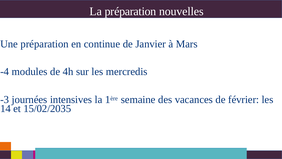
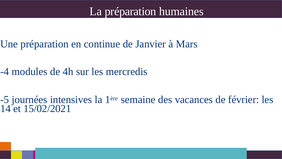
nouvelles: nouvelles -> humaines (181, 11)
-3: -3 -> -5 (5, 99)
15/02/2035: 15/02/2035 -> 15/02/2021 (47, 108)
